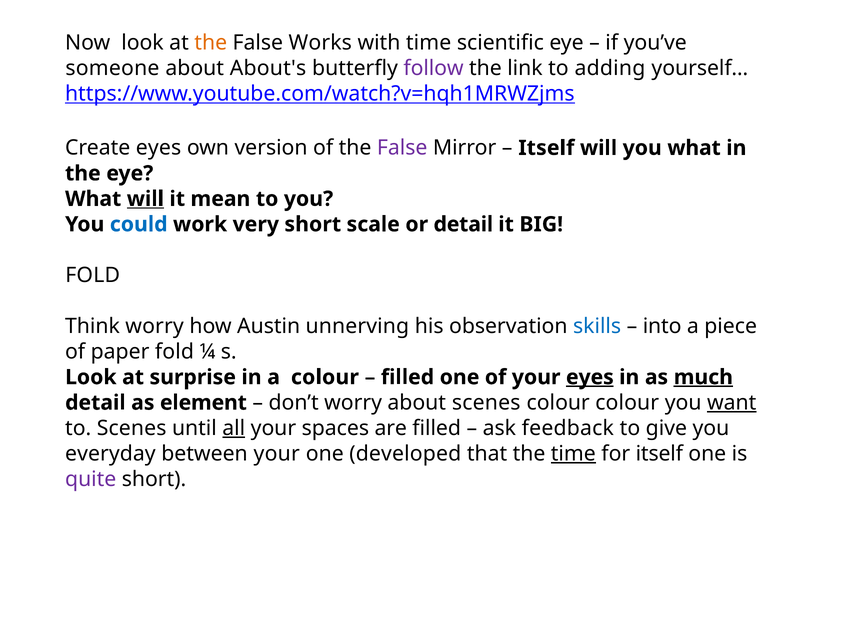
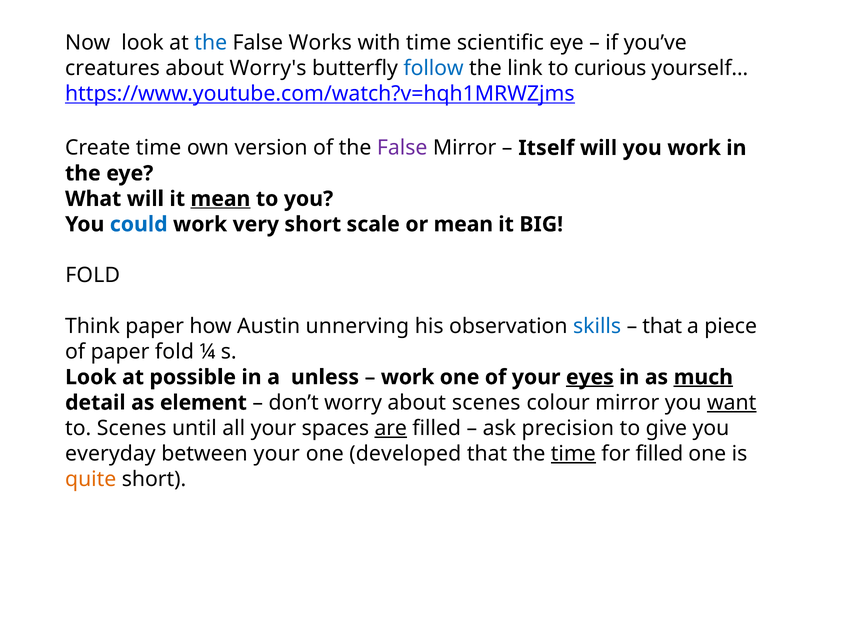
the colour: orange -> blue (211, 43)
someone: someone -> creatures (113, 68)
About's: About's -> Worry's (268, 68)
follow colour: purple -> blue (434, 68)
adding: adding -> curious (610, 68)
Create eyes: eyes -> time (159, 148)
you what: what -> work (694, 148)
will underline: present -> none (145, 199)
mean underline: none -> present (220, 199)
or detail: detail -> mean (463, 224)
Think worry: worry -> paper (155, 326)
into: into -> that (662, 326)
surprise: surprise -> possible (193, 377)
a colour: colour -> unless (325, 377)
filled: filled -> work (408, 377)
colour colour: colour -> mirror (627, 403)
all underline: present -> none (234, 428)
are underline: none -> present (391, 428)
feedback: feedback -> precision (568, 428)
for itself: itself -> filled (659, 453)
quite colour: purple -> orange (91, 479)
